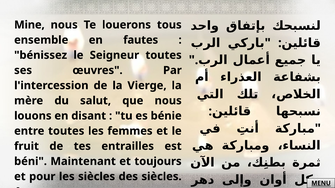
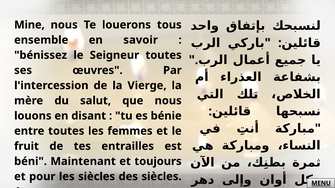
fautes: fautes -> savoir (141, 40)
